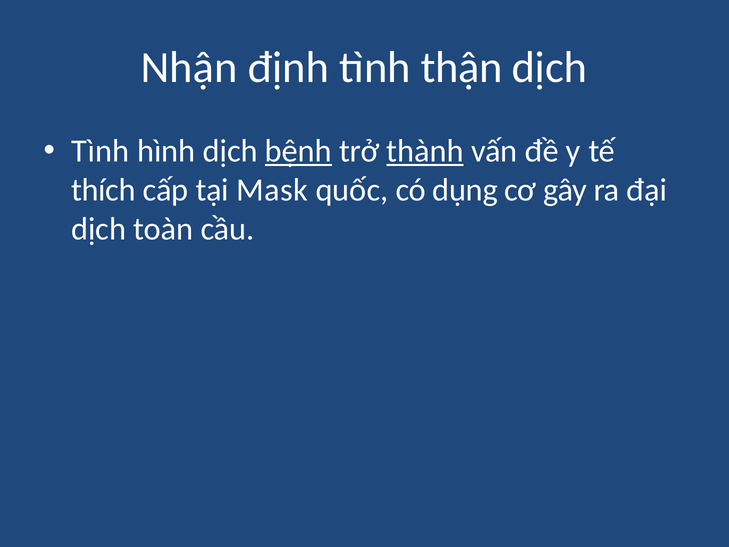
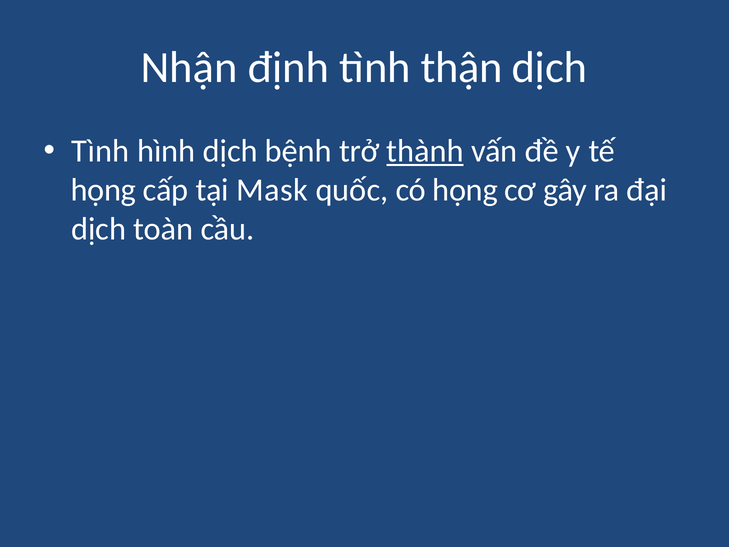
bệnh underline: present -> none (298, 151)
thích: thích -> họng (103, 190)
có dụng: dụng -> họng (465, 190)
